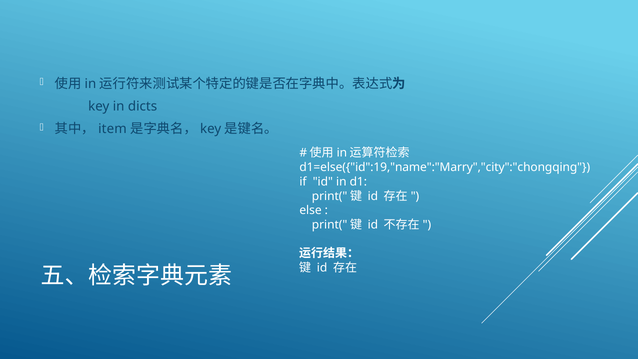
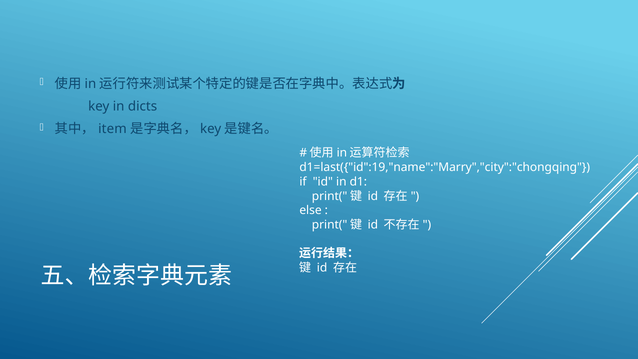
d1=else({"id":19,"name":"Marry","city":"chongqing: d1=else({"id":19,"name":"Marry","city":"chongqing -> d1=last({"id":19,"name":"Marry","city":"chongqing (445, 167)
